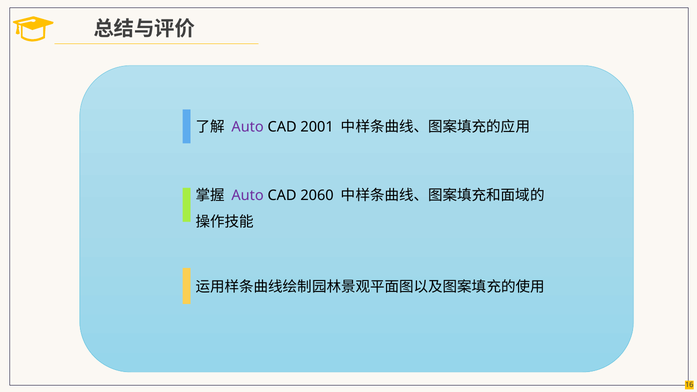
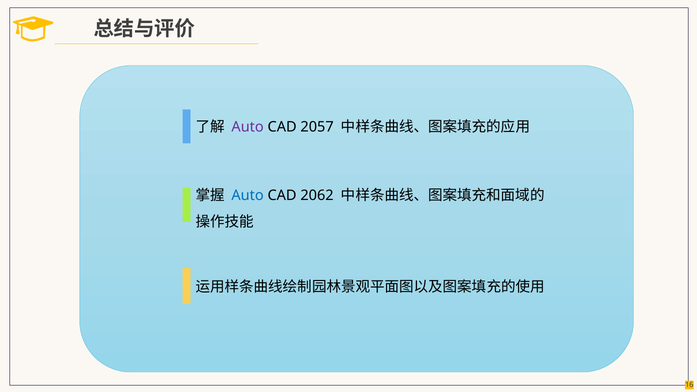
2001: 2001 -> 2057 (317, 127)
Auto colour: purple -> blue (248, 196)
2060: 2060 -> 2062 (317, 196)
